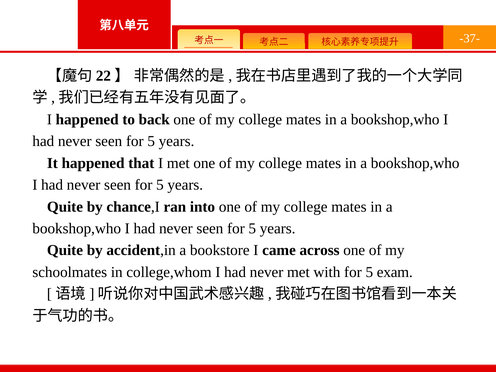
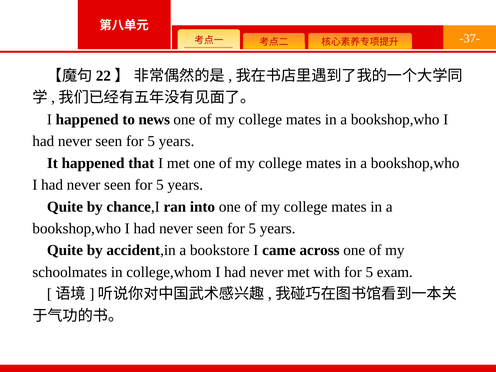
back: back -> news (154, 119)
